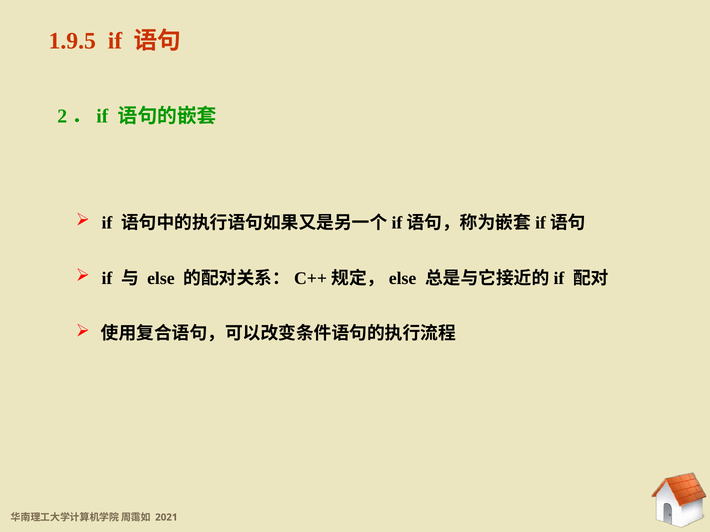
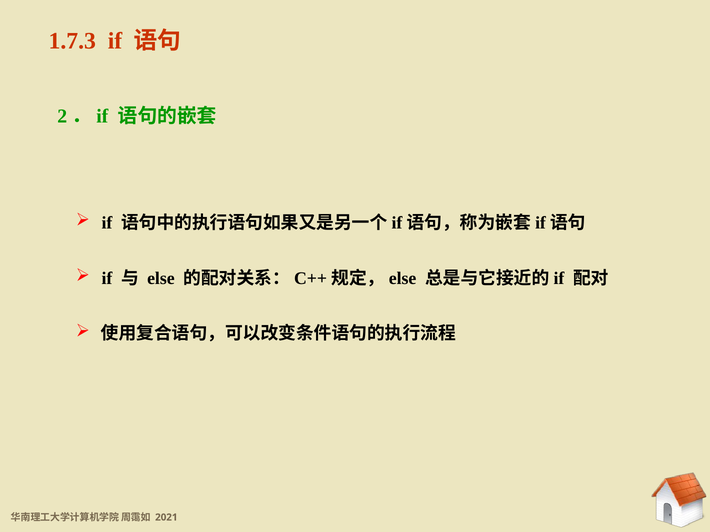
1.9.5: 1.9.5 -> 1.7.3 (72, 41)
